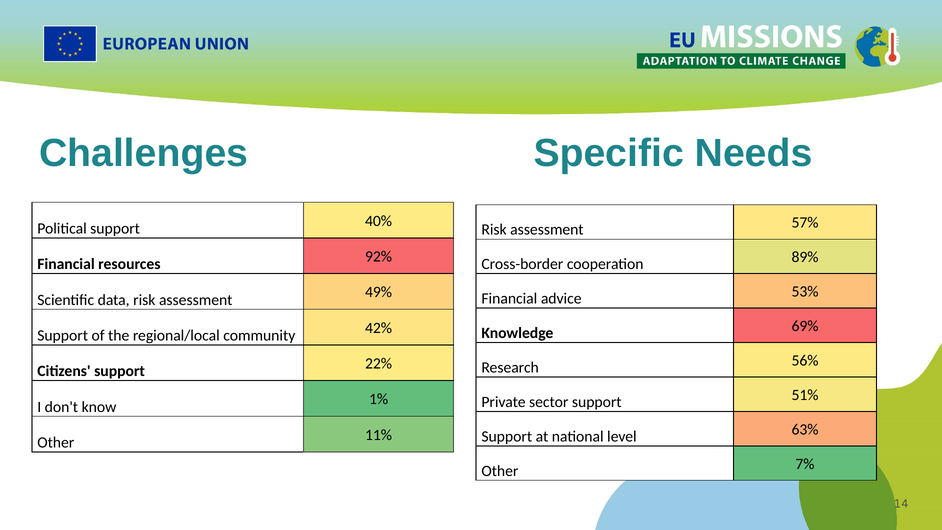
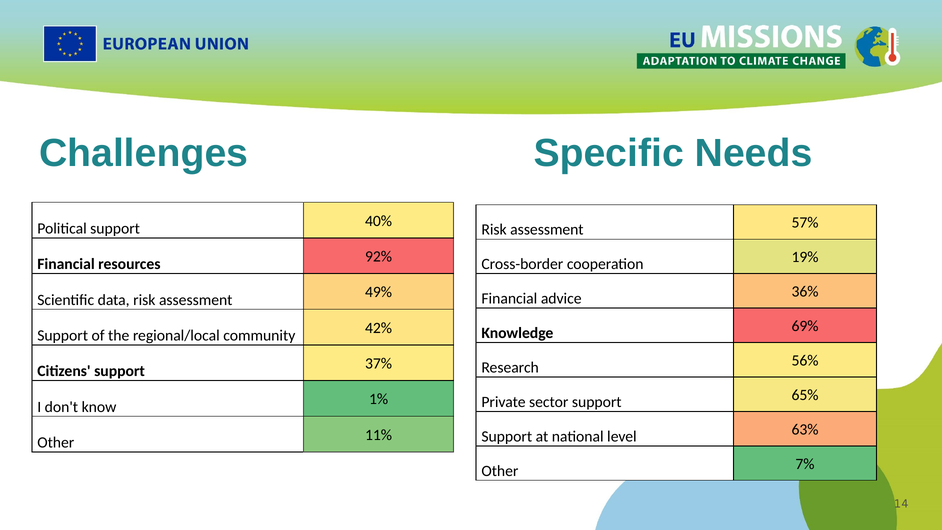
89%: 89% -> 19% (805, 257)
53%: 53% -> 36% (805, 292)
22%: 22% -> 37% (379, 364)
51%: 51% -> 65% (805, 395)
